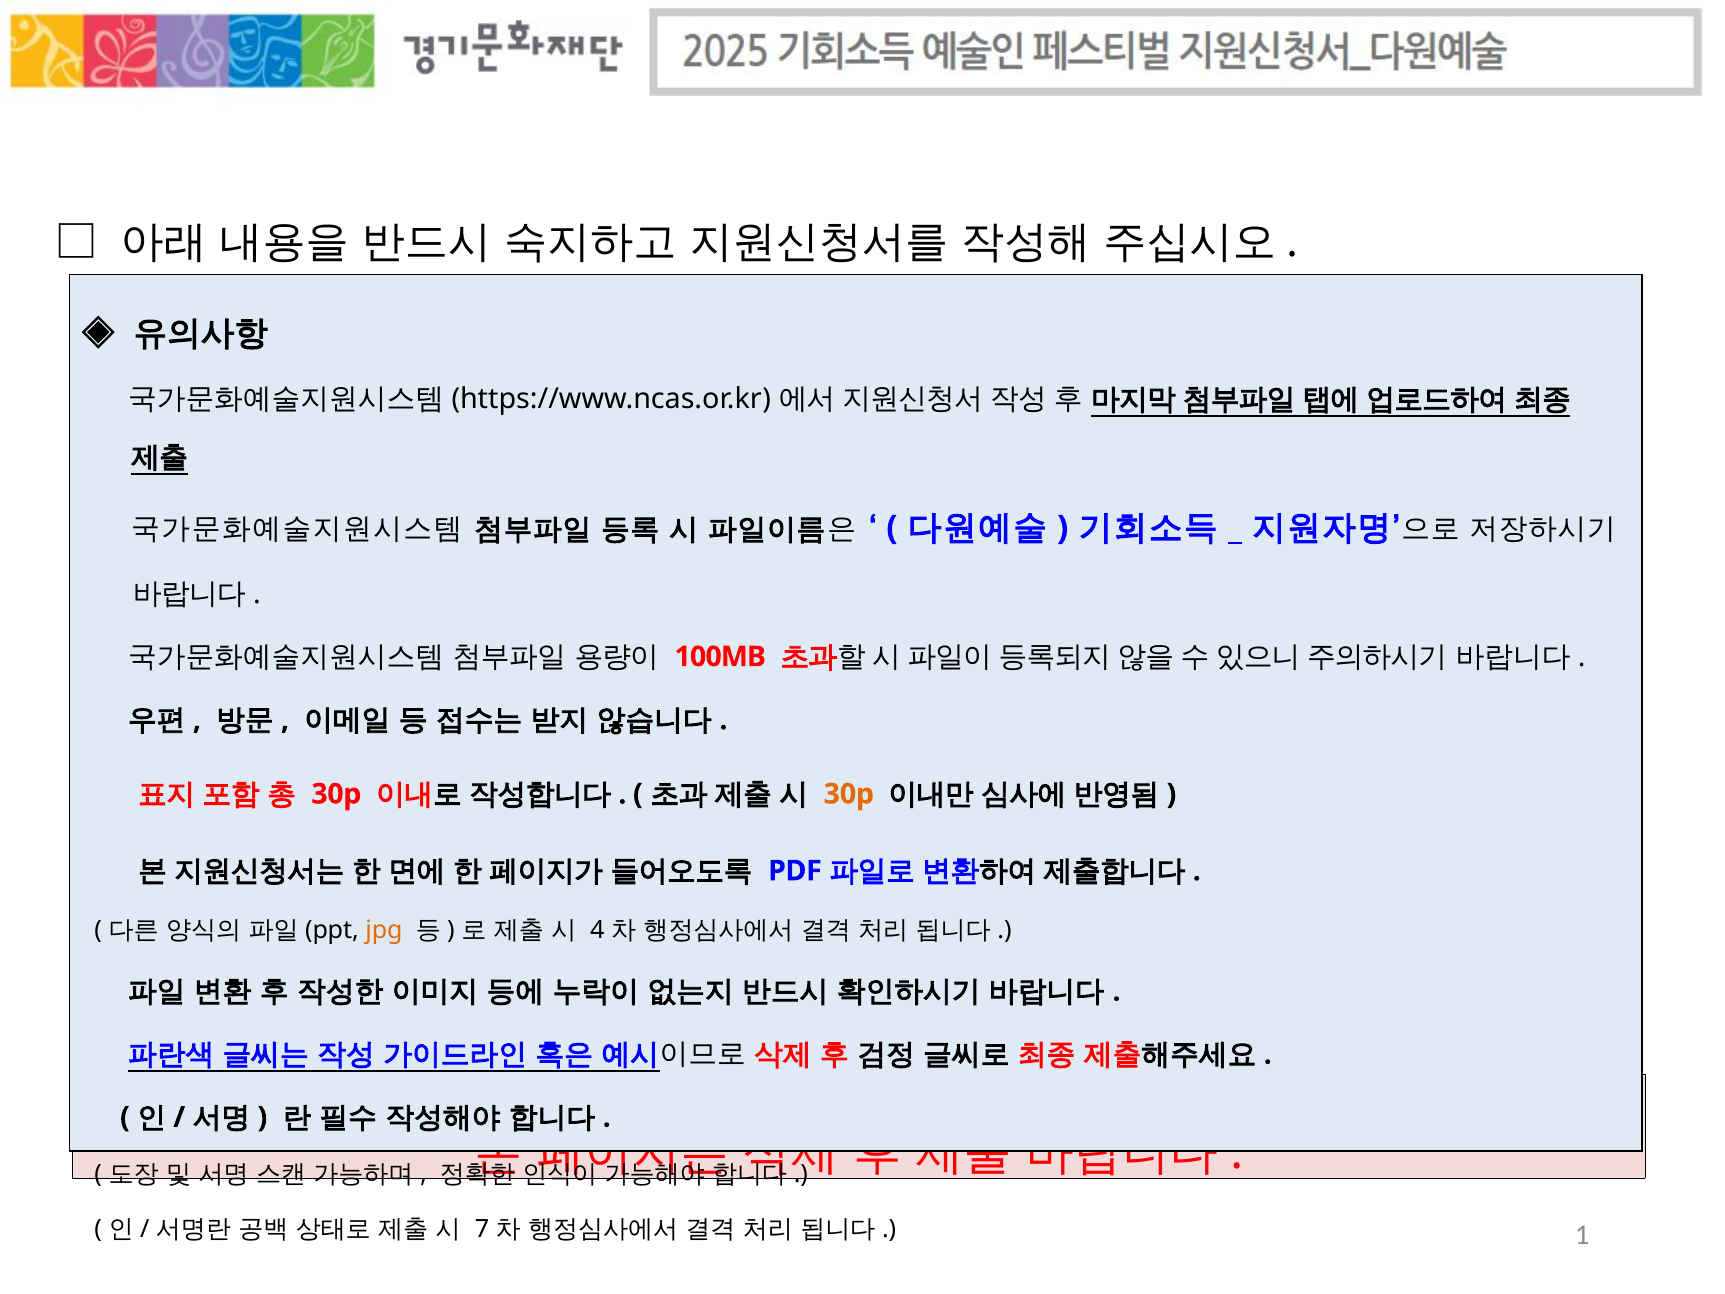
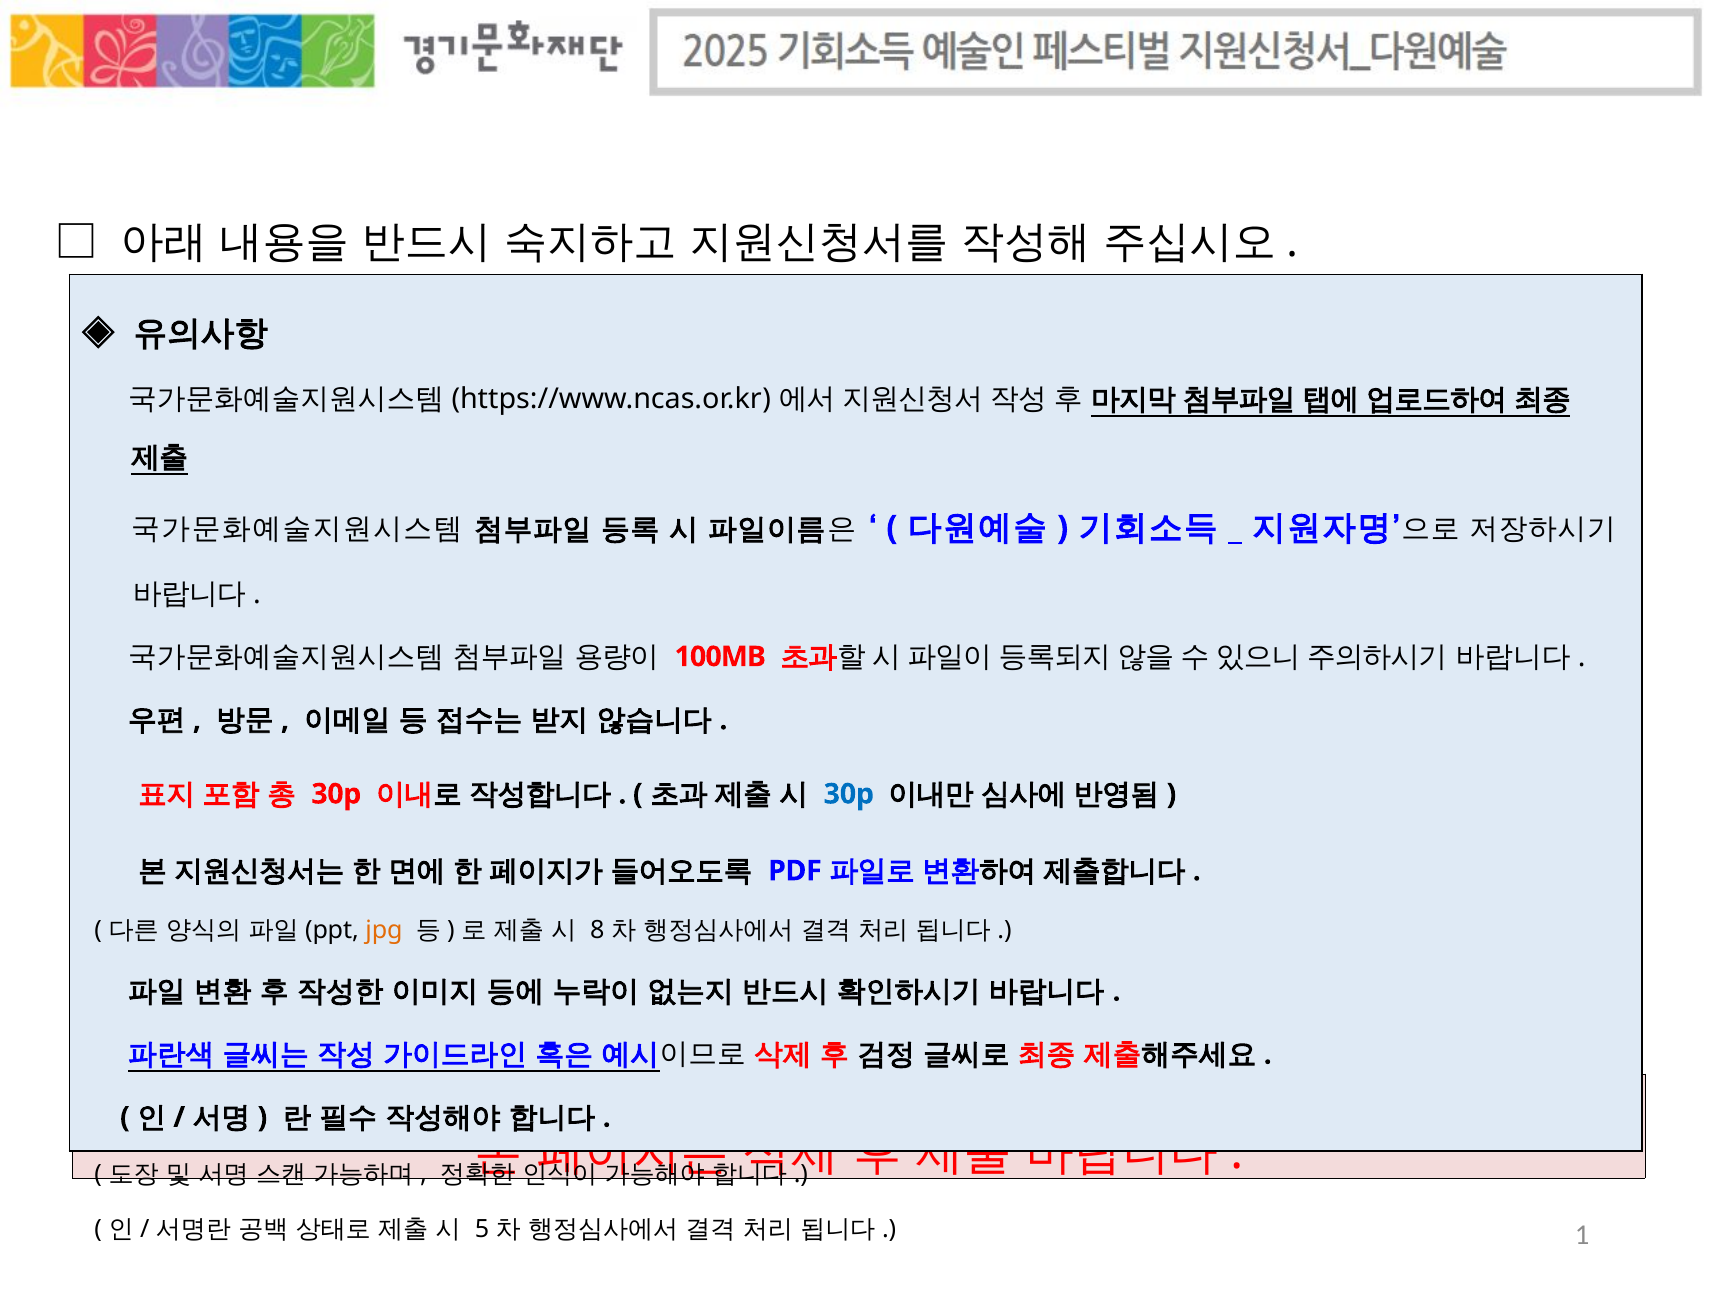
30p colour: orange -> blue (849, 794)
4: 4 -> 8 (597, 930)
7: 7 -> 5 (482, 1229)
